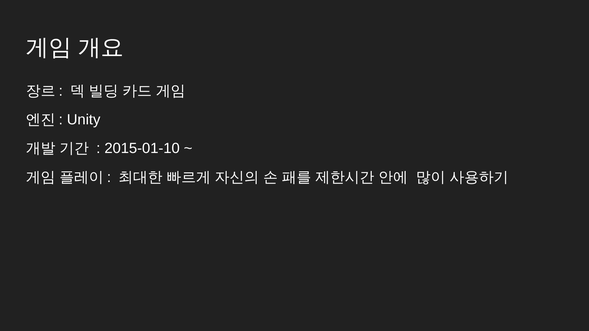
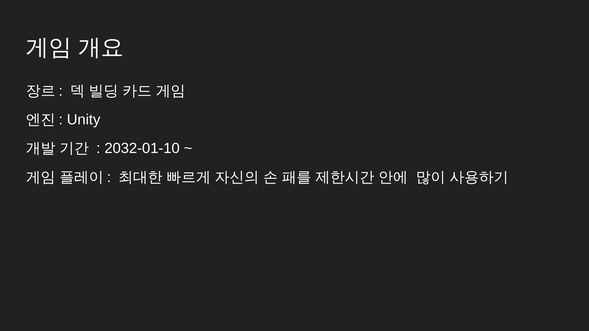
2015-01-10: 2015-01-10 -> 2032-01-10 (142, 149)
